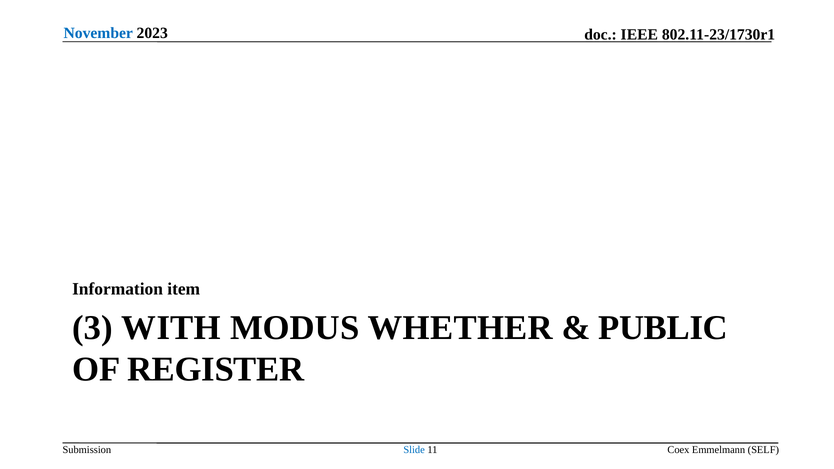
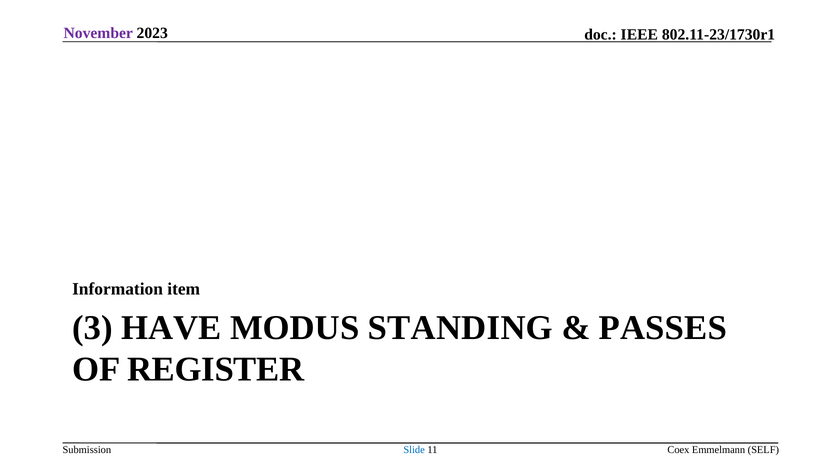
November colour: blue -> purple (98, 33)
WITH: WITH -> HAVE (171, 328)
WHETHER: WHETHER -> STANDING (460, 328)
PUBLIC: PUBLIC -> PASSES (663, 328)
